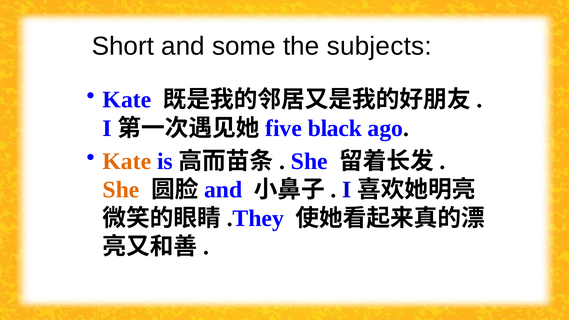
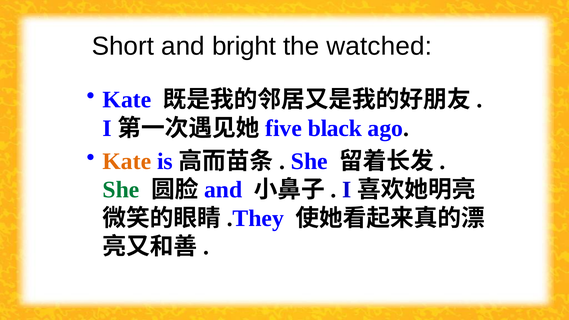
some: some -> bright (244, 46)
subjects: subjects -> watched (379, 46)
She colour: orange -> green (121, 190)
